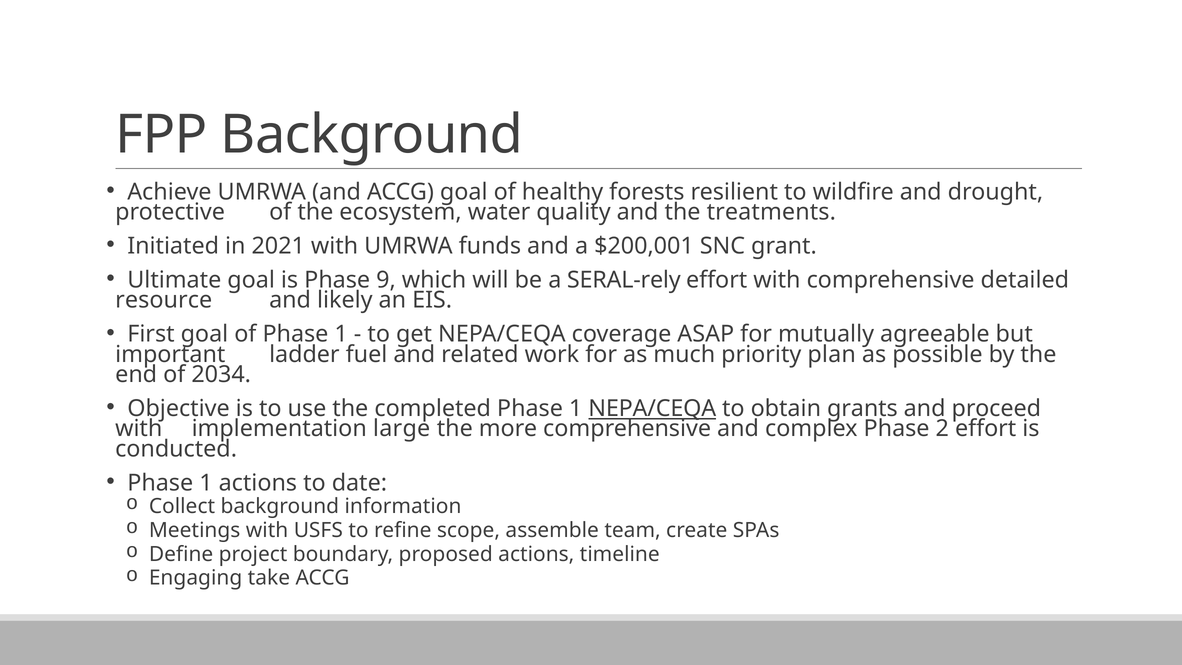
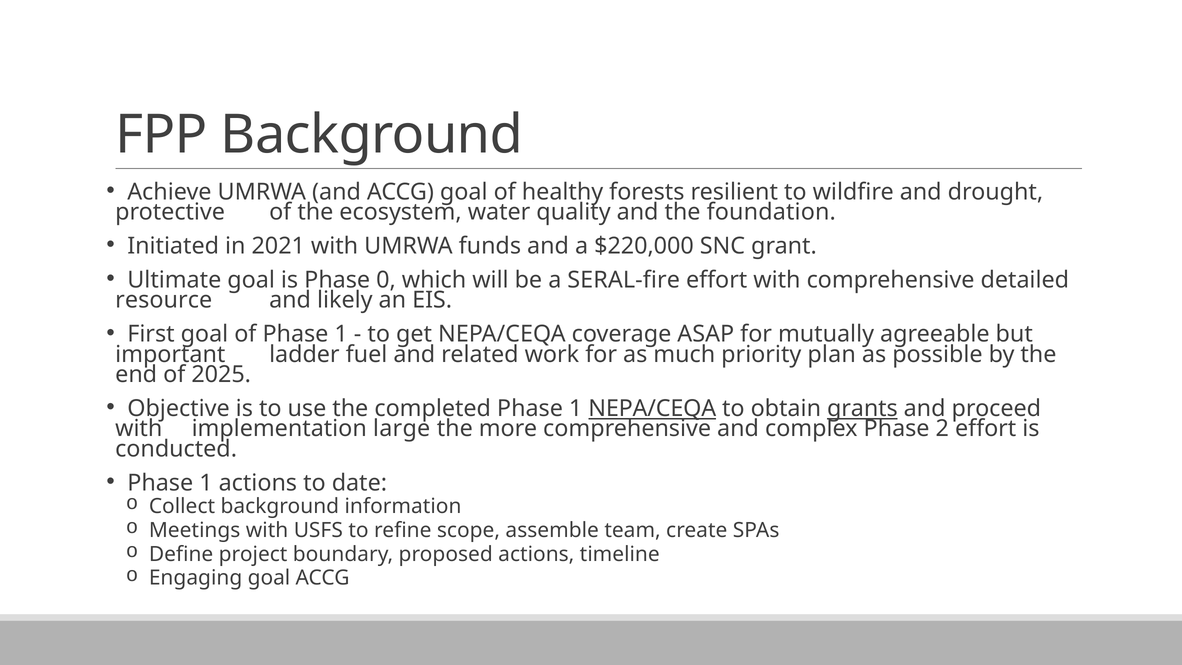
treatments: treatments -> foundation (771, 212)
$200,001: $200,001 -> $220,000 (644, 246)
9: 9 -> 0 (386, 280)
SERAL-rely: SERAL-rely -> SERAL-fire (624, 280)
2034: 2034 -> 2025 (221, 375)
grants underline: none -> present (862, 408)
Engaging take: take -> goal (269, 578)
